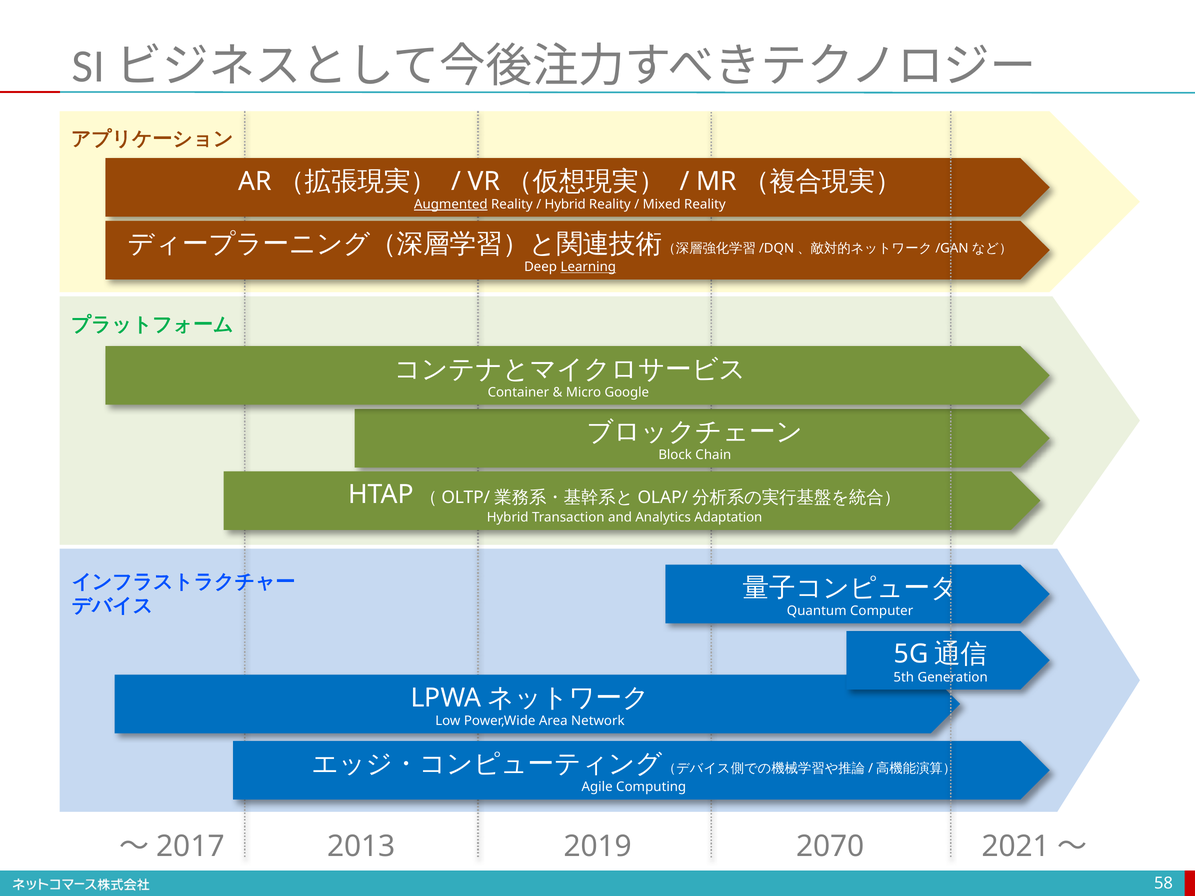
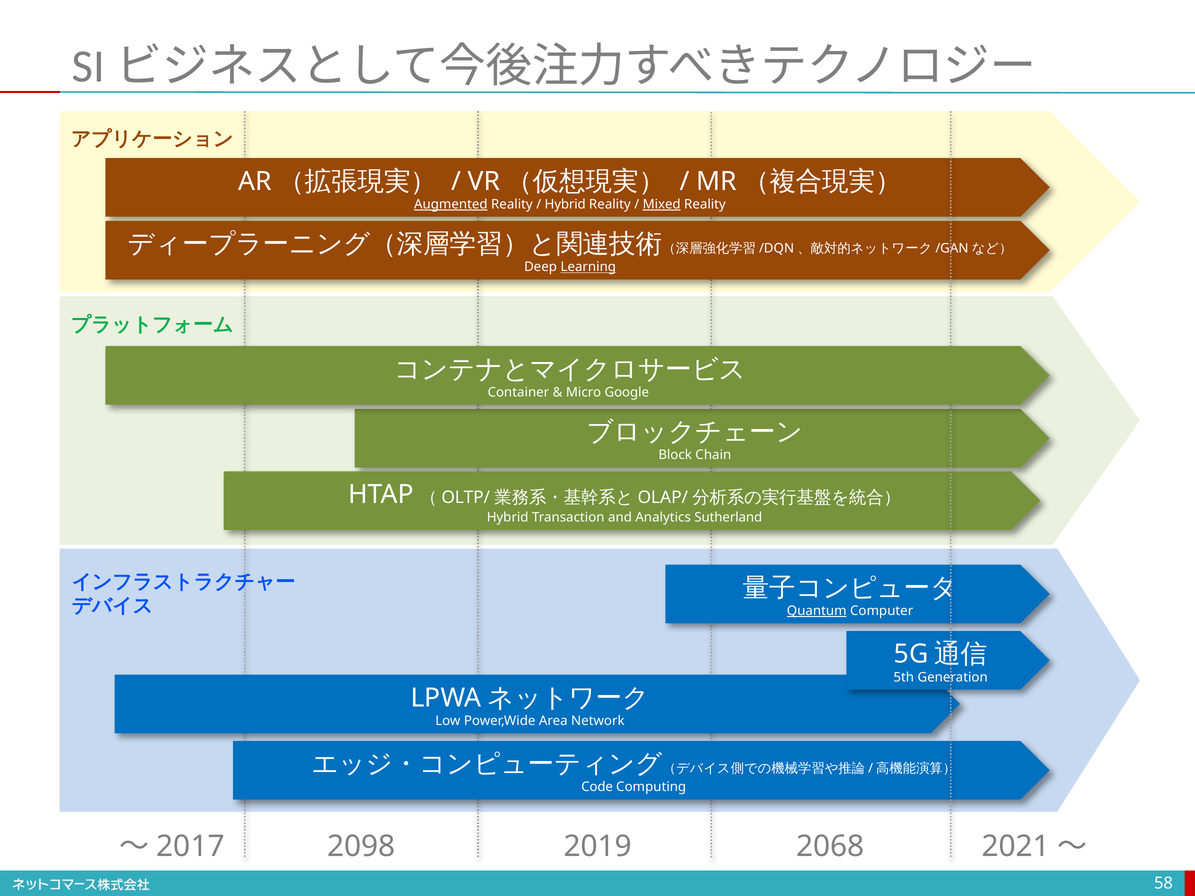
Mixed underline: none -> present (662, 204)
Adaptation: Adaptation -> Sutherland (728, 518)
Quantum underline: none -> present (817, 611)
Agile: Agile -> Code (597, 787)
2013: 2013 -> 2098 (361, 847)
2070: 2070 -> 2068 (830, 847)
